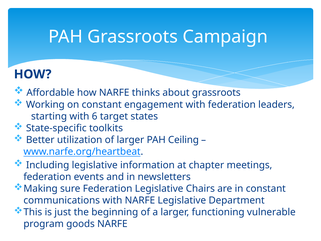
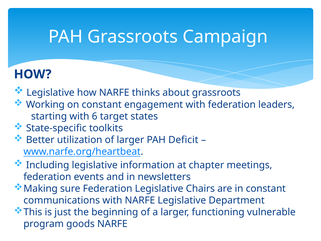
Affordable: Affordable -> Legislative (51, 93)
Ceiling: Ceiling -> Deficit (183, 140)
